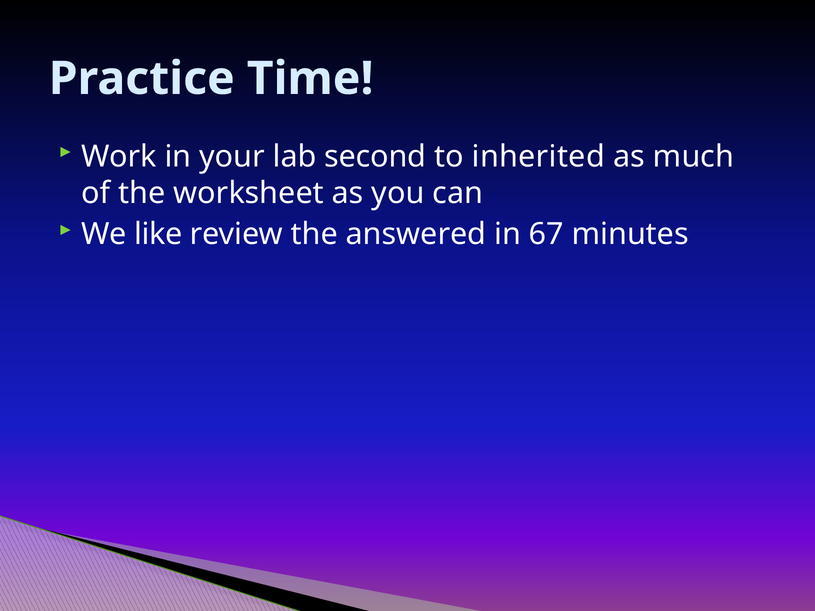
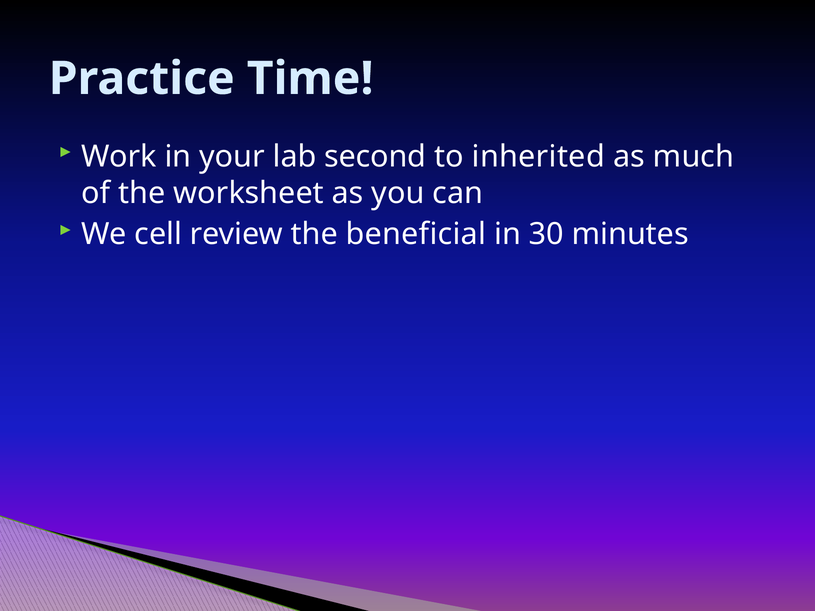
like: like -> cell (158, 235)
answered: answered -> beneficial (416, 235)
67: 67 -> 30 (546, 235)
